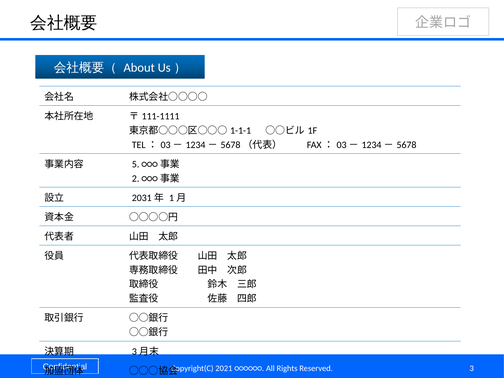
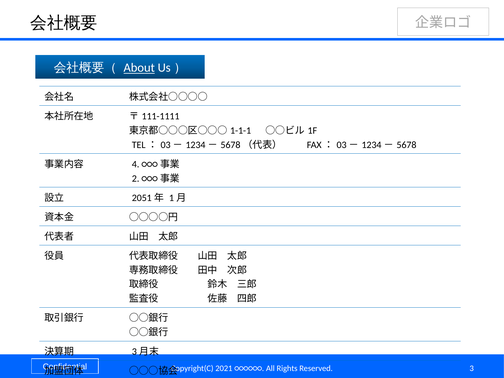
About underline: none -> present (139, 68)
5: 5 -> 4 (136, 164)
2031: 2031 -> 2051 (142, 198)
